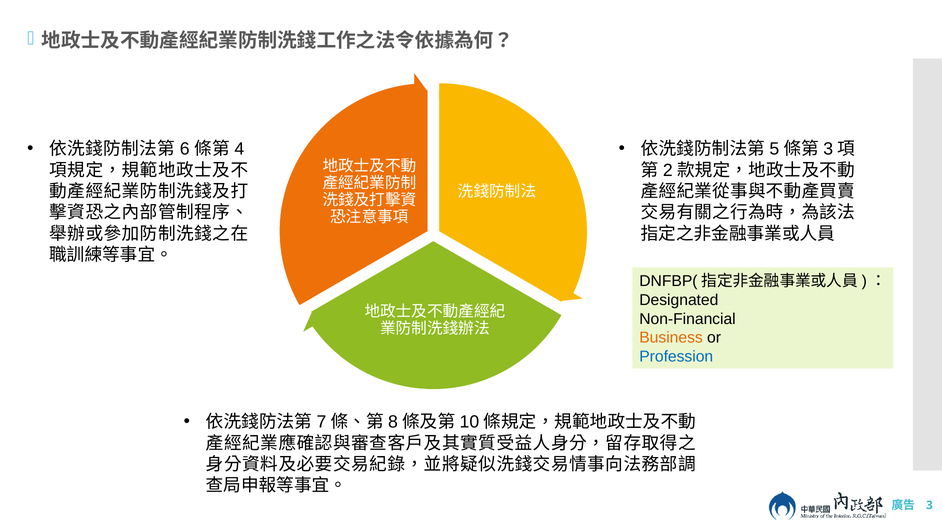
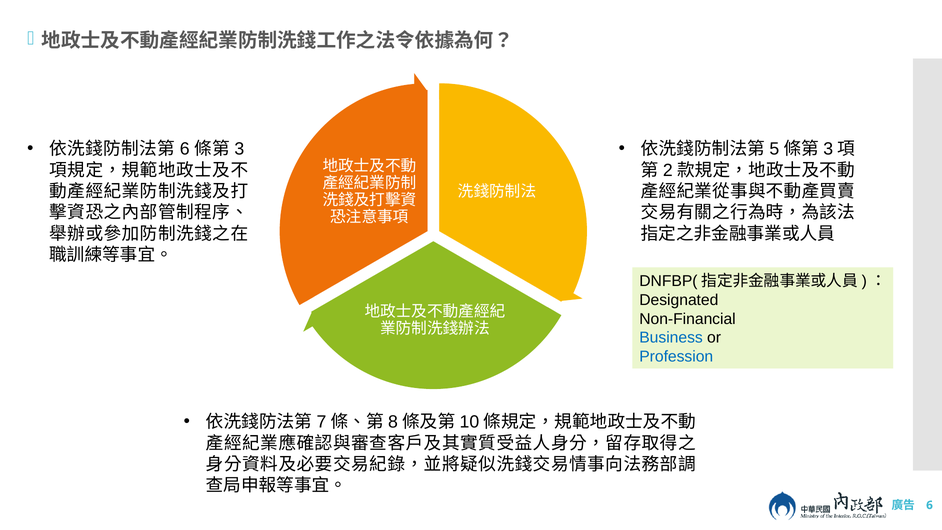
4: 4 -> 3 (239, 149)
Business colour: orange -> blue (671, 338)
3: 3 -> 6 (930, 505)
